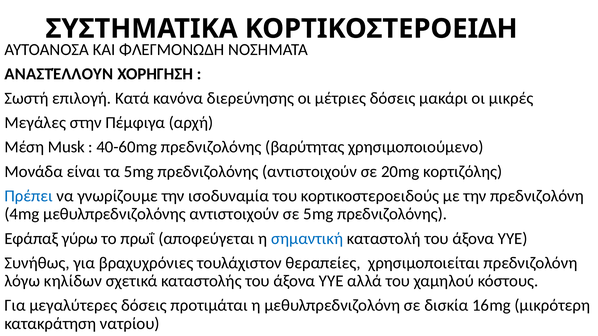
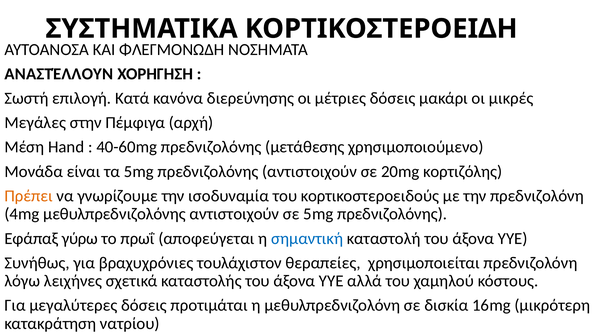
Musk: Musk -> Hand (66, 147)
βαρύτητας: βαρύτητας -> μετάθεσης (305, 147)
Πρέπει colour: blue -> orange (29, 196)
κηλίδων: κηλίδων -> λειχήνες (73, 281)
